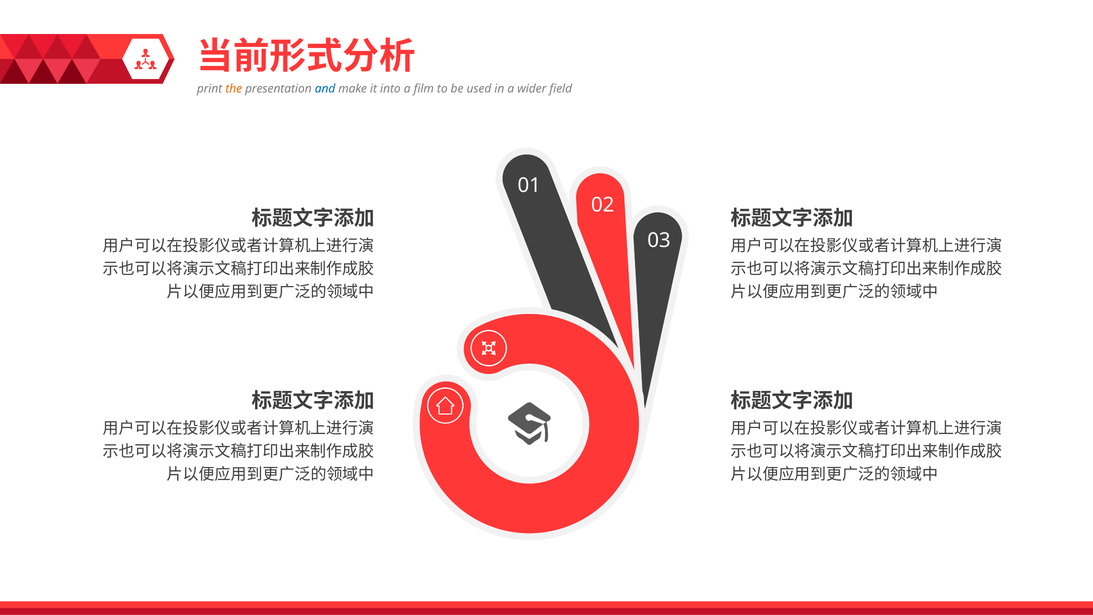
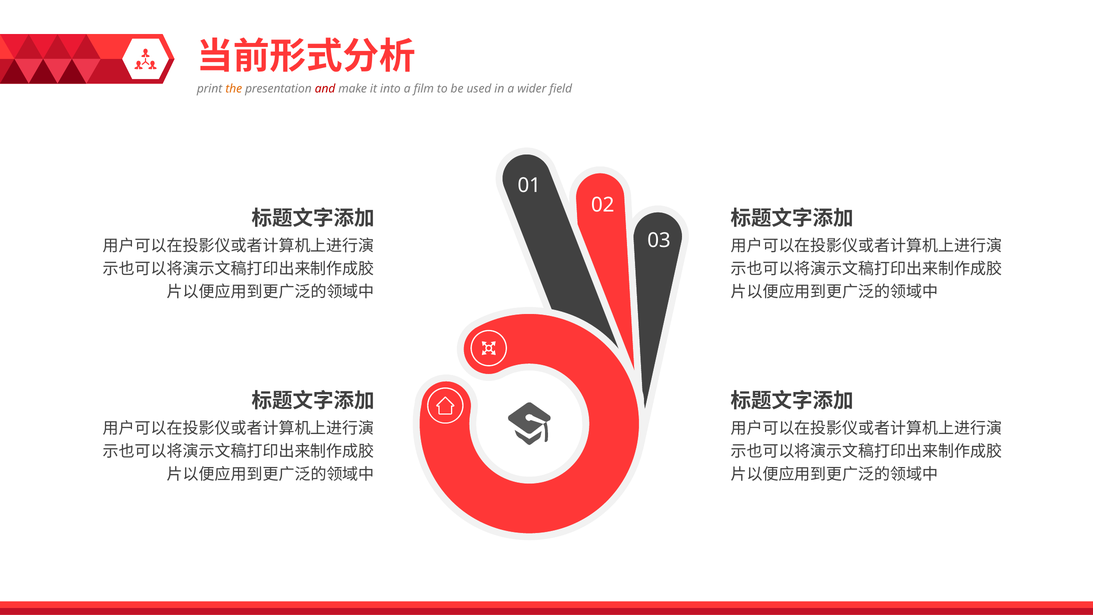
and colour: blue -> red (325, 89)
